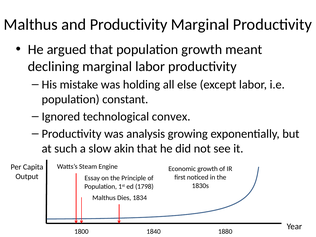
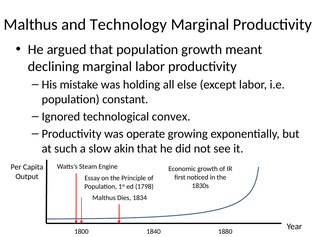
and Productivity: Productivity -> Technology (128, 24)
analysis: analysis -> operate (146, 134)
